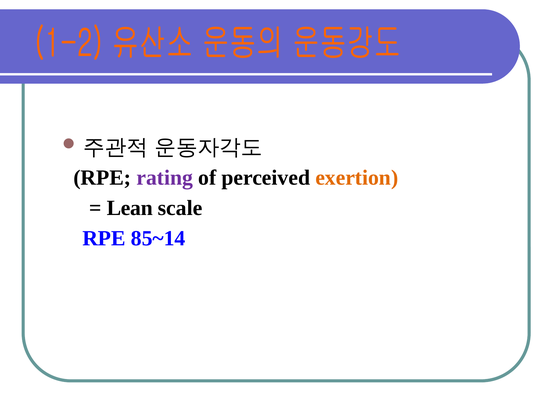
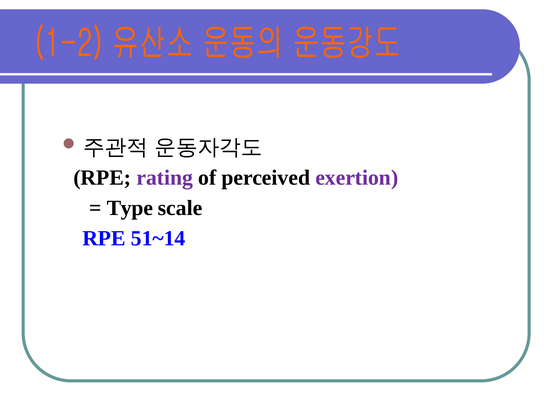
exertion colour: orange -> purple (357, 178)
Lean: Lean -> Type (130, 208)
85~14: 85~14 -> 51~14 (158, 238)
